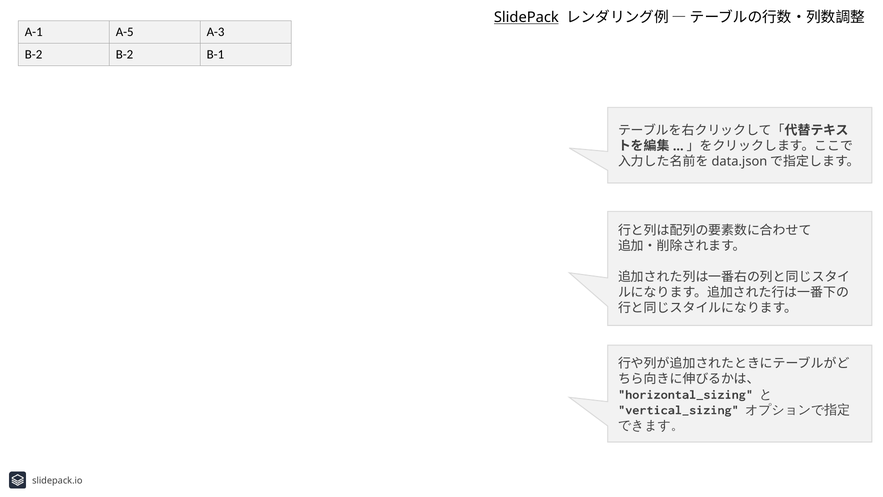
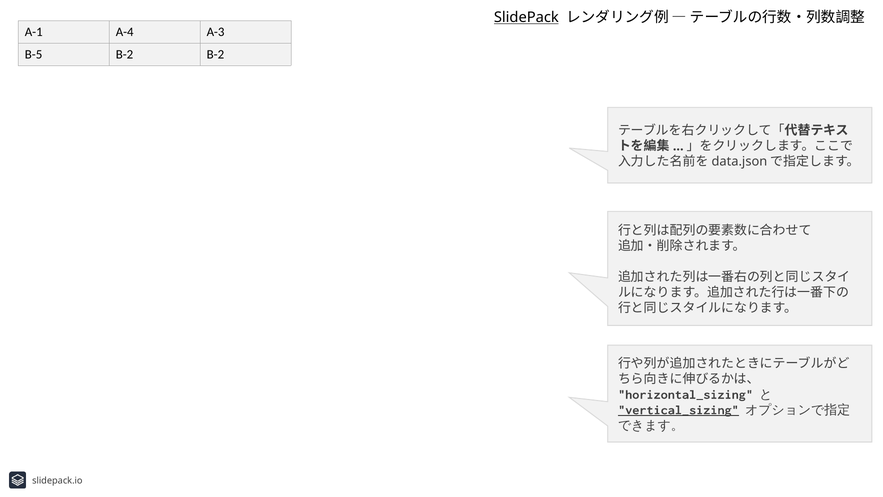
A-5: A-5 -> A-4 (125, 32)
B-2: B-2 -> B-5 (34, 54)
B-2 B-1: B-1 -> B-2 (215, 54)
vertical_sizing underline: none -> present (678, 410)
